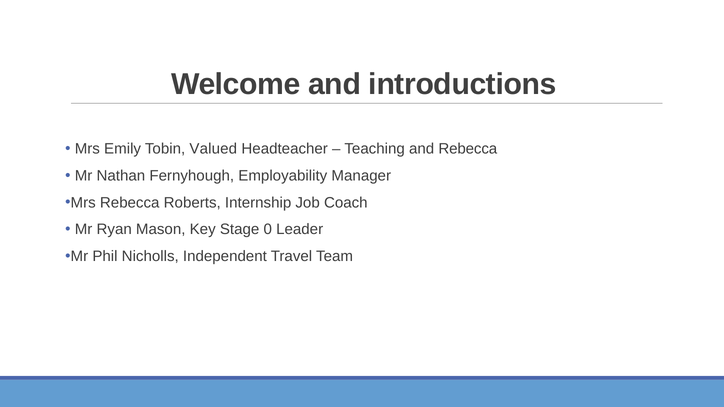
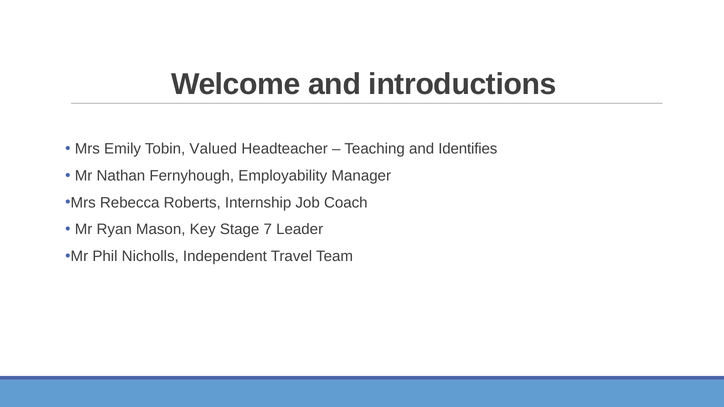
and Rebecca: Rebecca -> Identifies (468, 149)
0: 0 -> 7 (268, 230)
